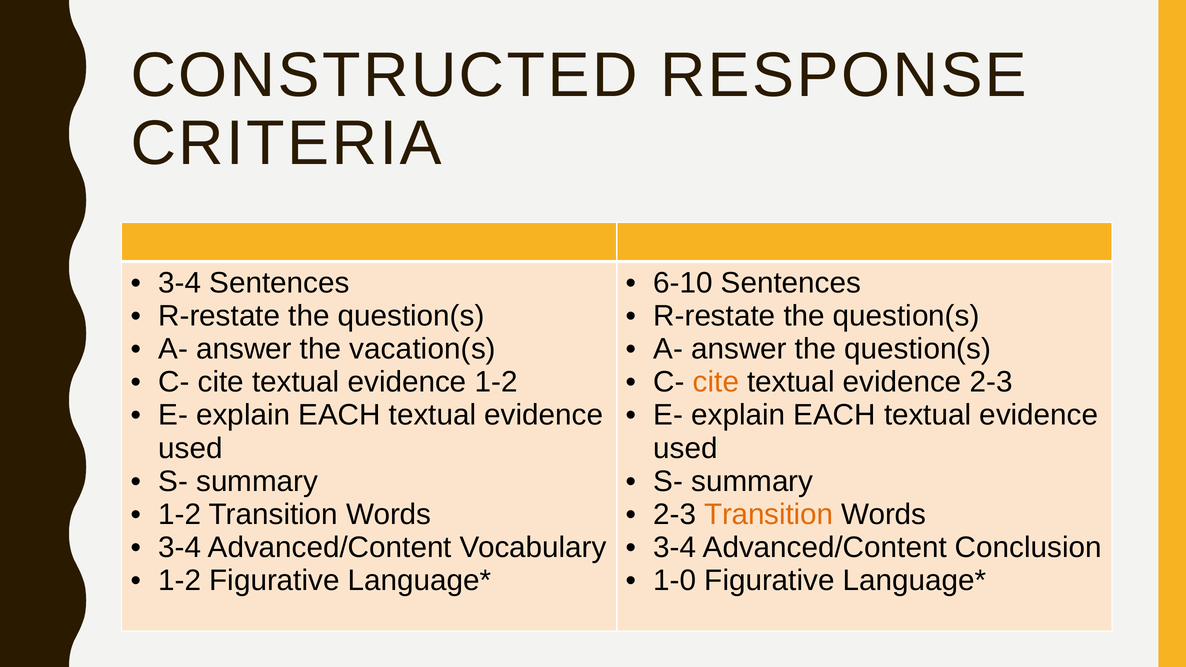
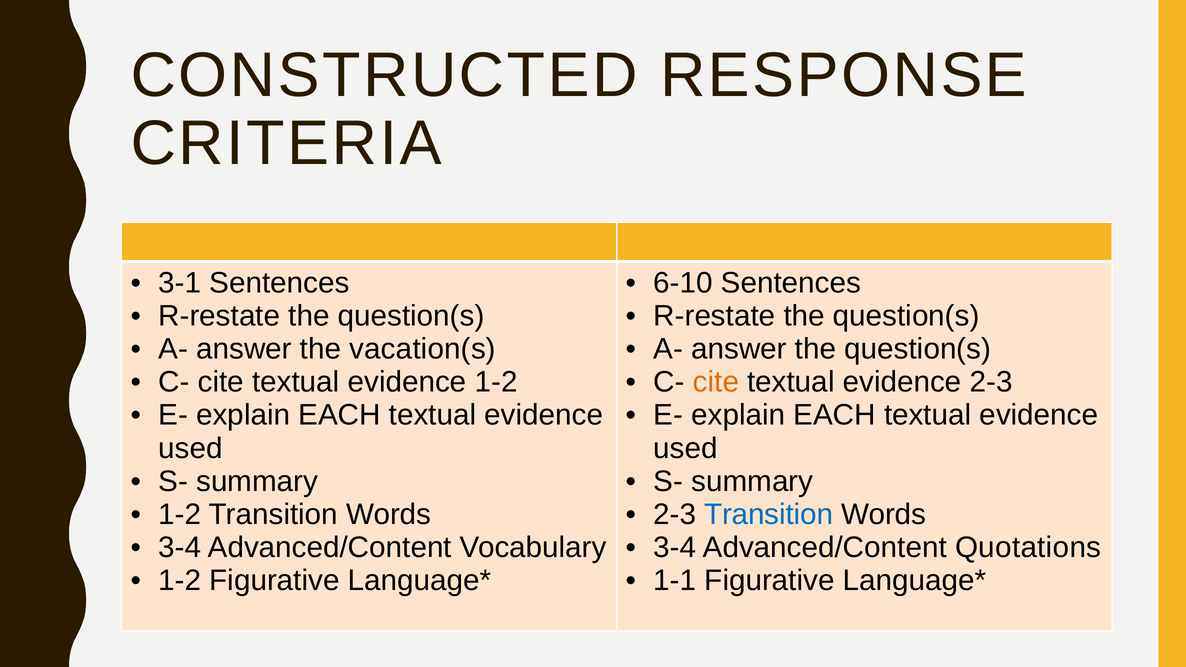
3-4: 3-4 -> 3-1 (180, 283)
Transition colour: orange -> blue (769, 514)
Conclusion: Conclusion -> Quotations (1028, 548)
1-0: 1-0 -> 1-1 (675, 581)
